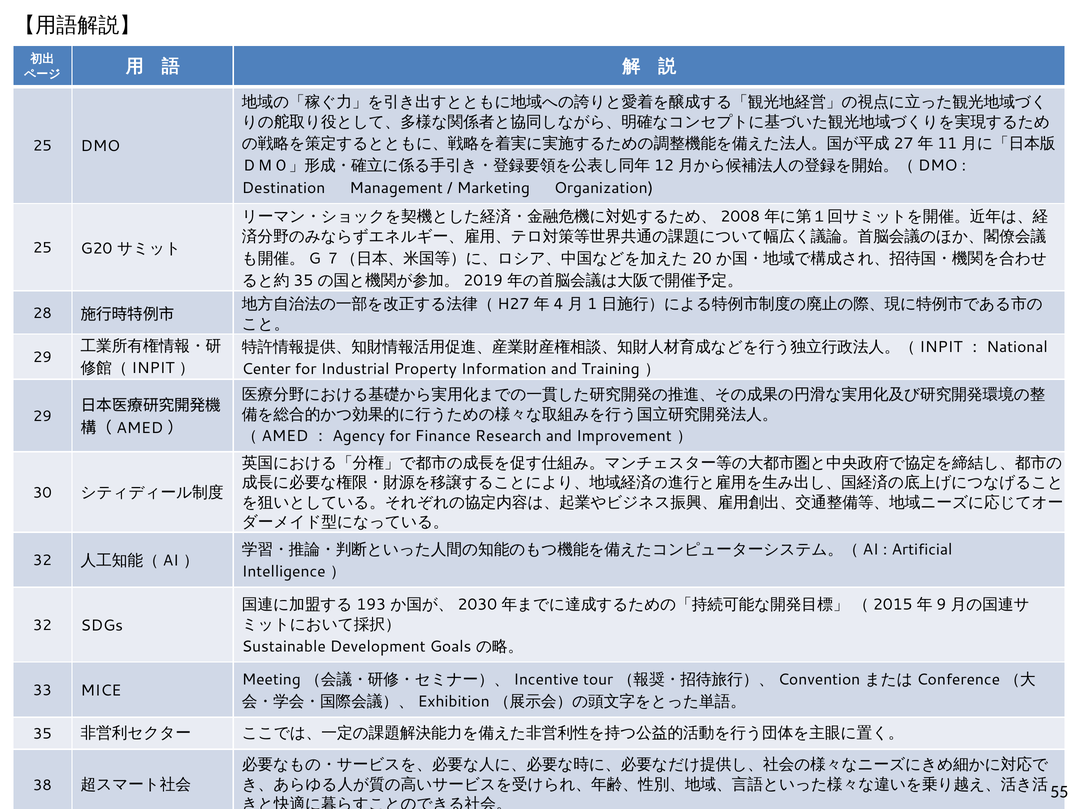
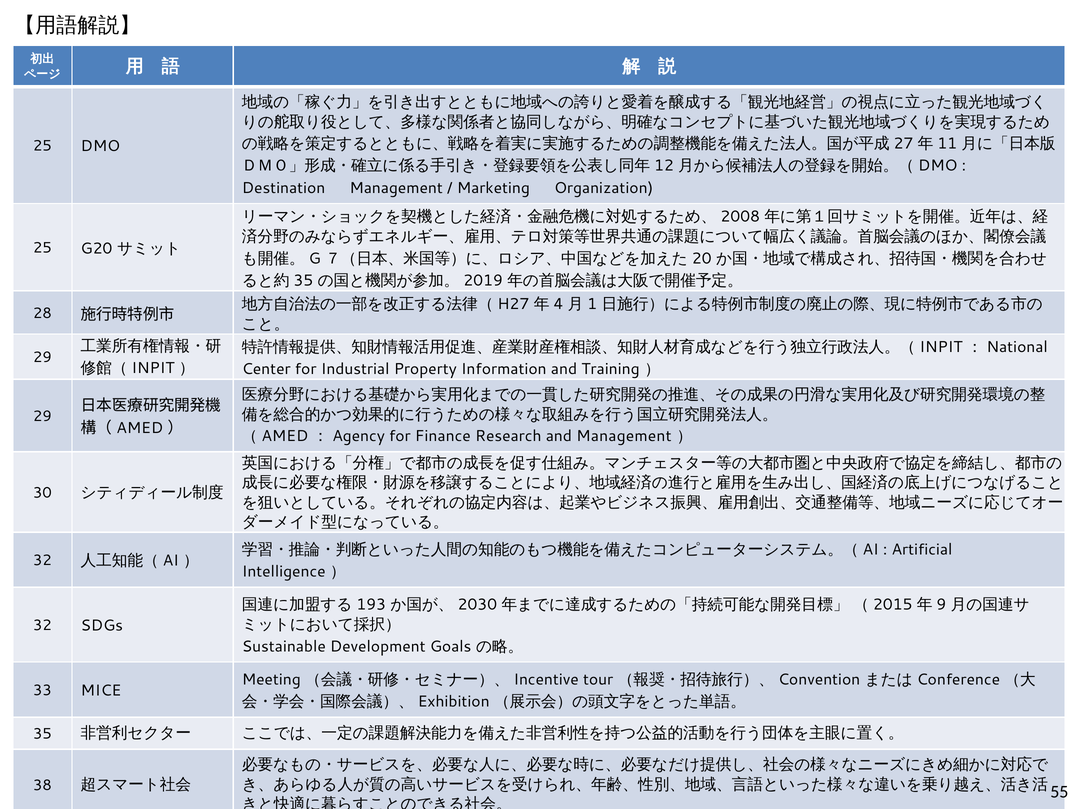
and Improvement: Improvement -> Management (624, 436)
